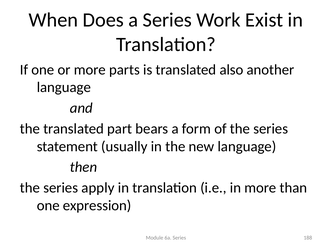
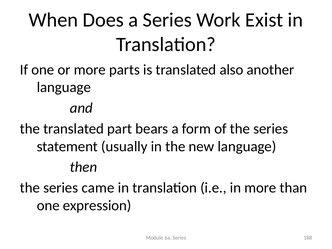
apply: apply -> came (98, 188)
